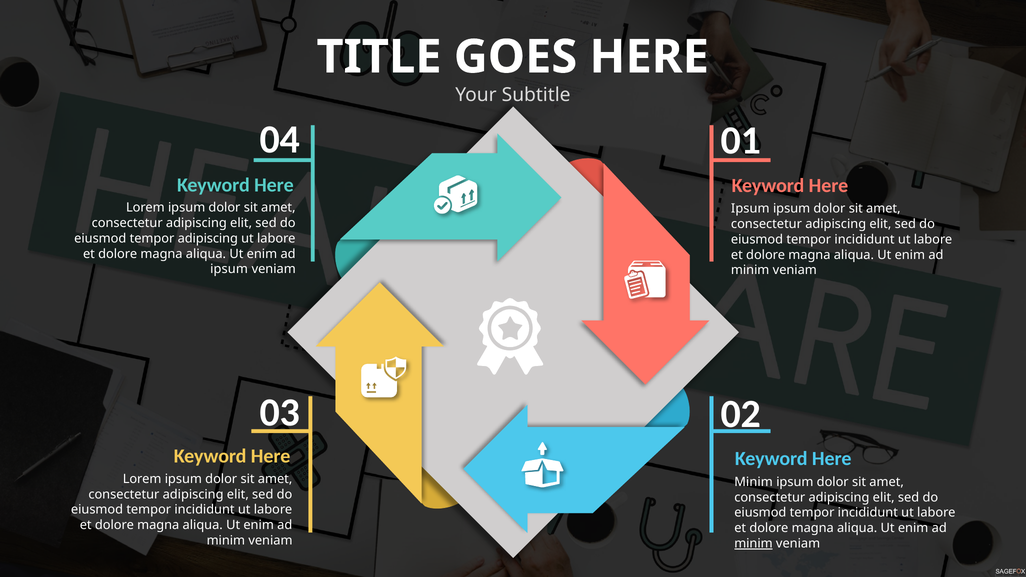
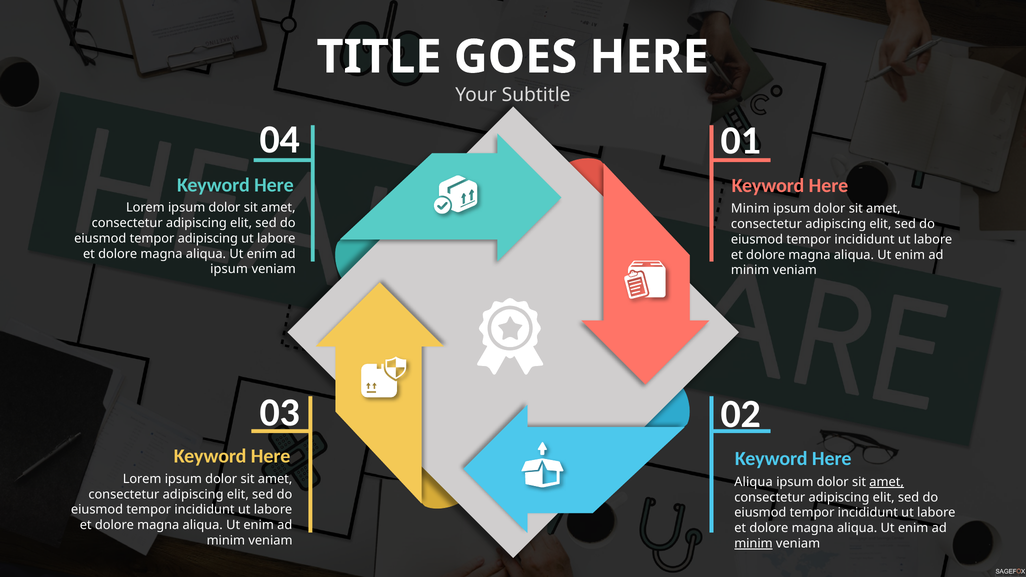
Ipsum: Ipsum -> Minim (750, 209)
Minim: Minim -> Aliqua (754, 482)
amet underline: none -> present (887, 482)
